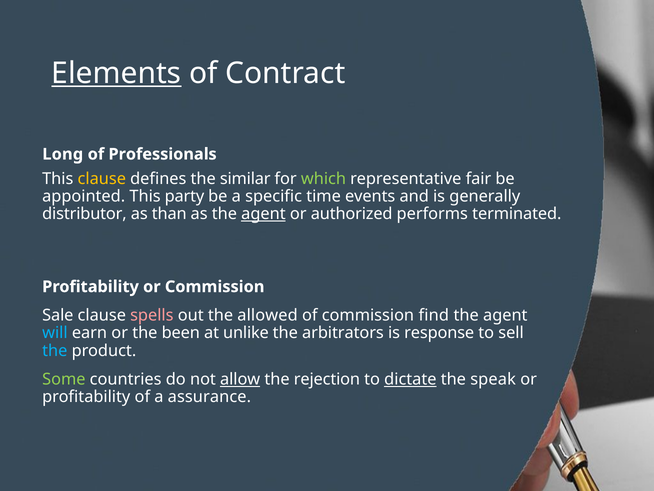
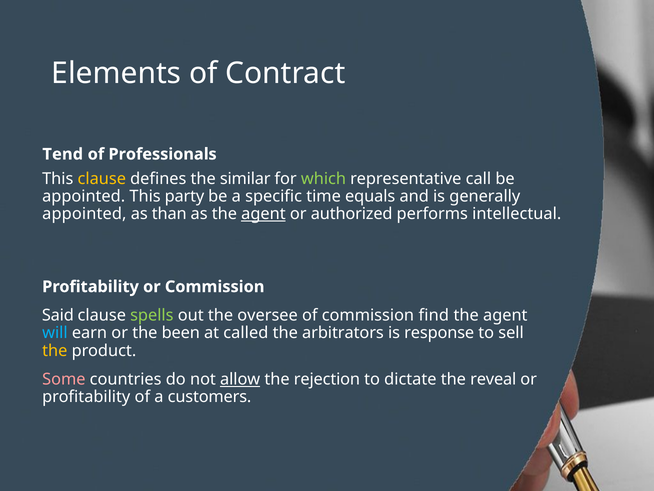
Elements underline: present -> none (116, 73)
Long: Long -> Tend (63, 154)
fair: fair -> call (478, 179)
events: events -> equals (370, 196)
distributor: distributor -> appointed (84, 214)
terminated: terminated -> intellectual (517, 214)
Sale: Sale -> Said (58, 315)
spells colour: pink -> light green (152, 315)
allowed: allowed -> oversee (268, 315)
unlike: unlike -> called (246, 333)
the colour: light blue -> yellow (55, 350)
Some colour: light green -> pink (64, 379)
dictate underline: present -> none (410, 379)
speak: speak -> reveal (493, 379)
assurance: assurance -> customers (210, 397)
